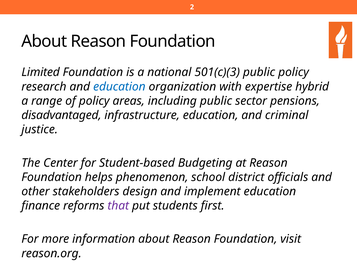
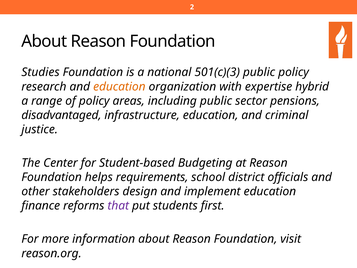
Limited: Limited -> Studies (41, 72)
education colour: blue -> orange (119, 87)
phenomenon: phenomenon -> requirements (152, 177)
